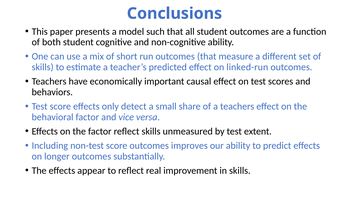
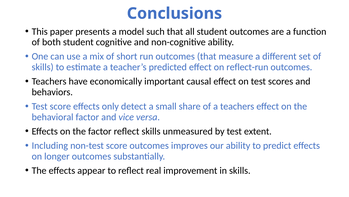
linked-run: linked-run -> reflect-run (247, 67)
